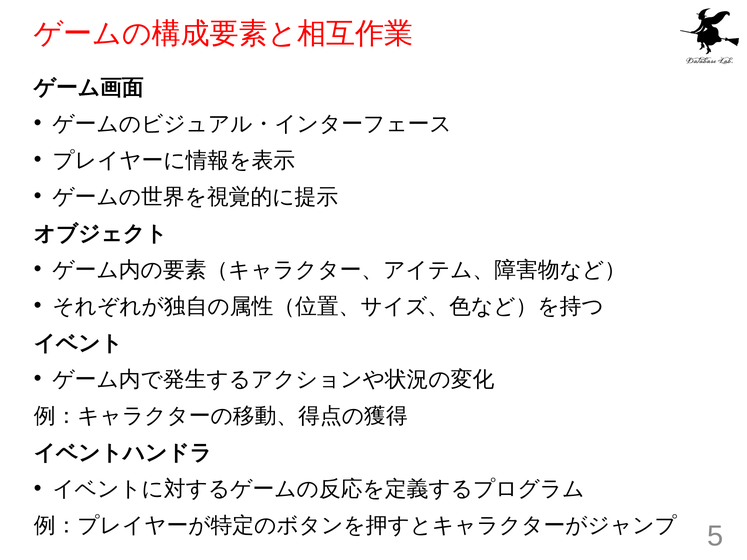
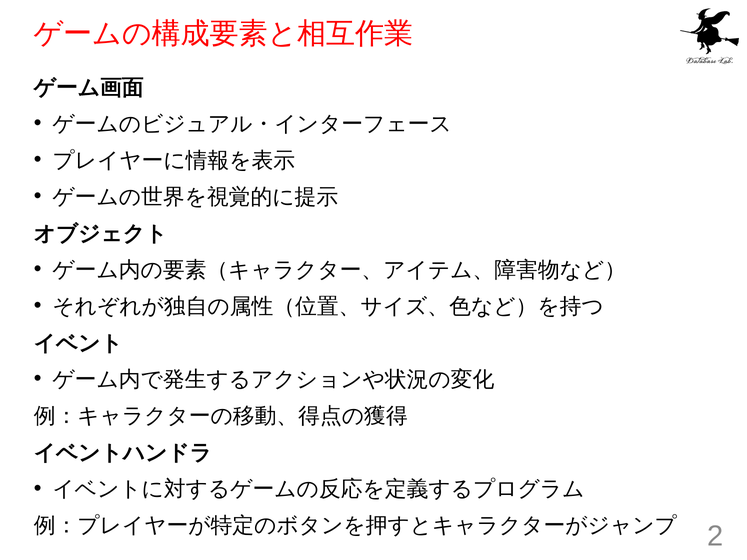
5: 5 -> 2 (715, 536)
